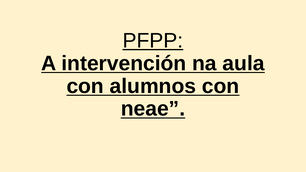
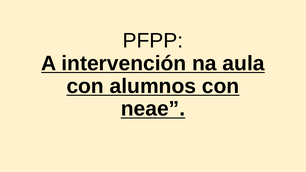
PFPP underline: present -> none (153, 41)
